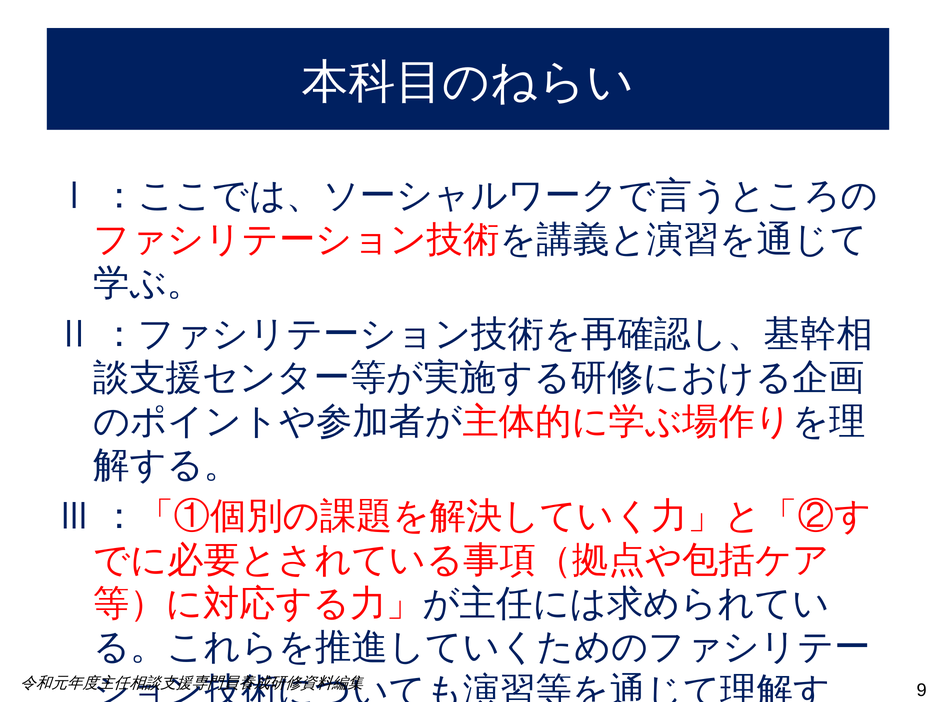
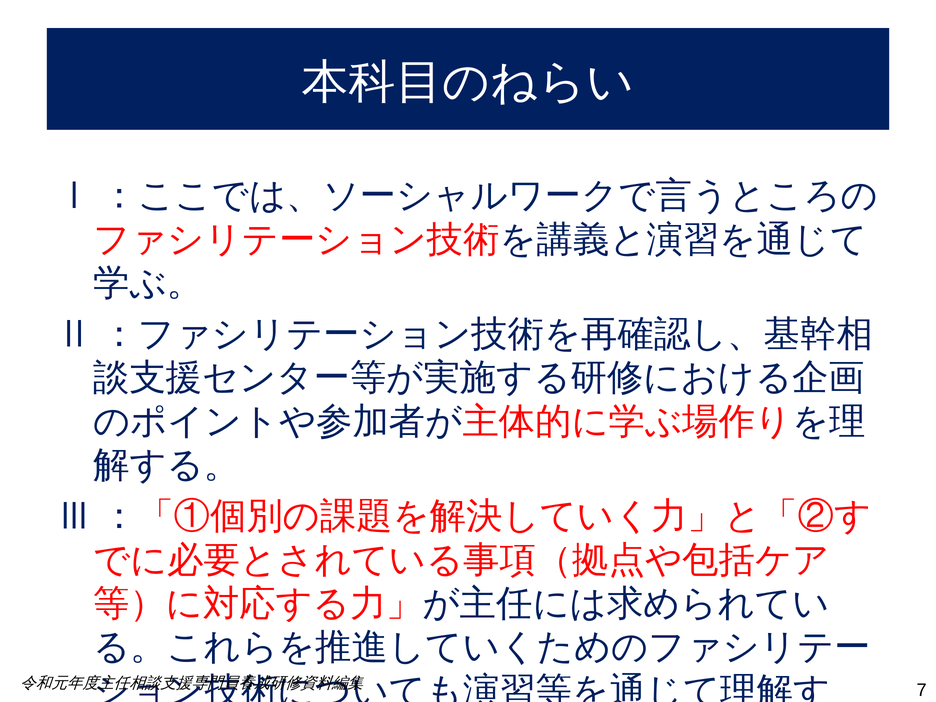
9: 9 -> 7 (922, 690)
